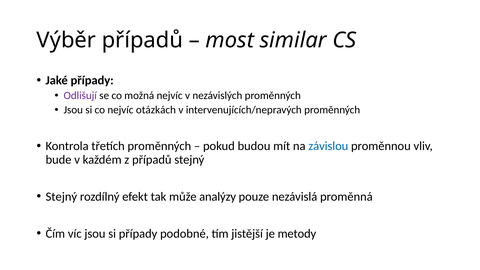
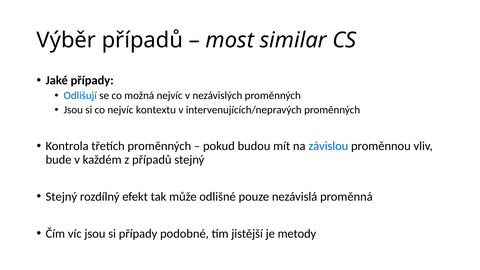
Odlišují colour: purple -> blue (80, 96)
otázkách: otázkách -> kontextu (156, 110)
analýzy: analýzy -> odlišné (218, 197)
